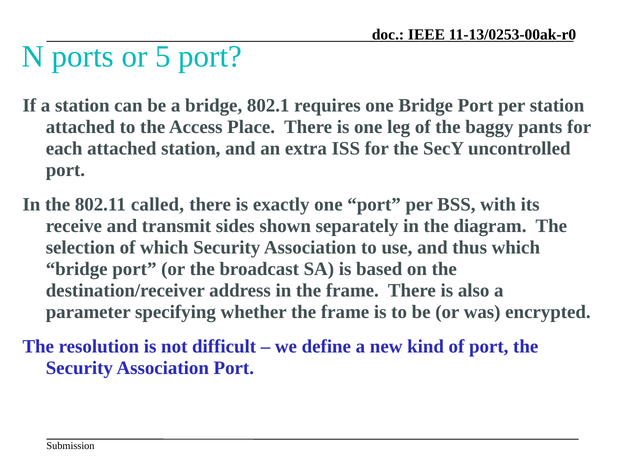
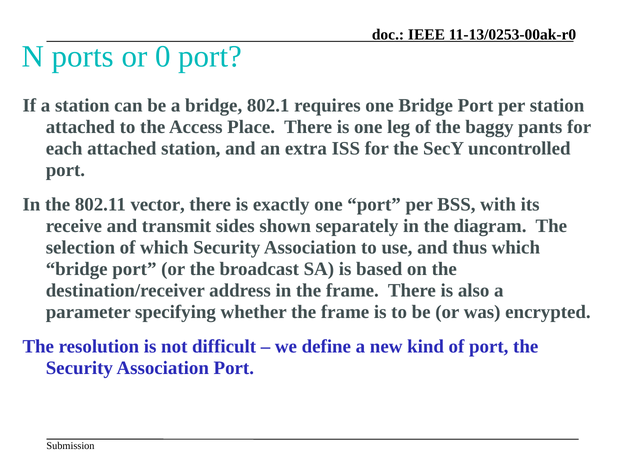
5: 5 -> 0 (163, 56)
called: called -> vector (158, 204)
